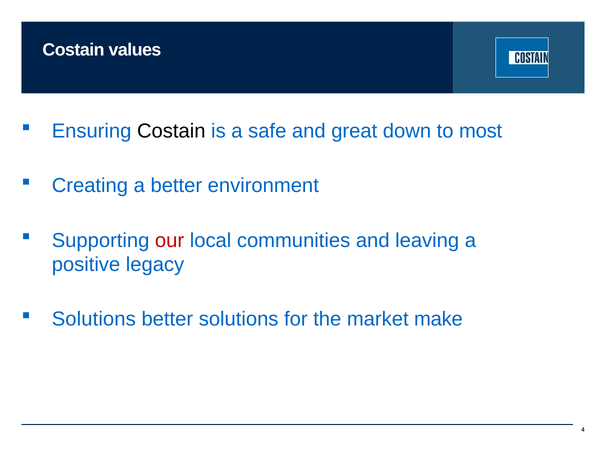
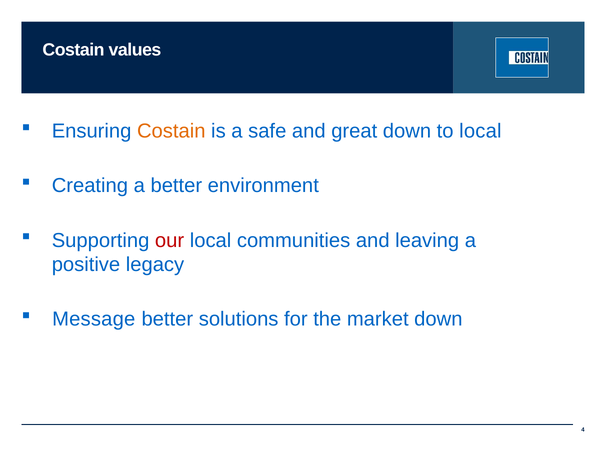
Costain colour: black -> orange (171, 131)
to most: most -> local (480, 131)
Solutions: Solutions -> Message (94, 319)
market make: make -> down (438, 319)
